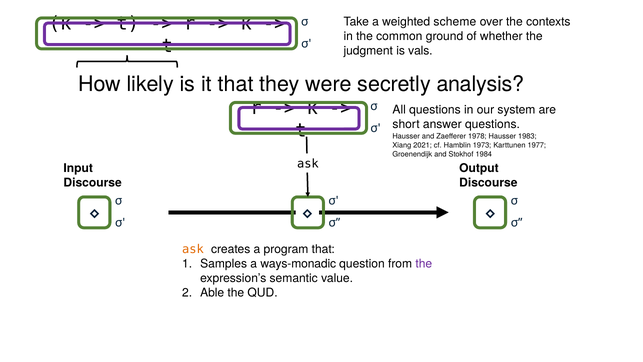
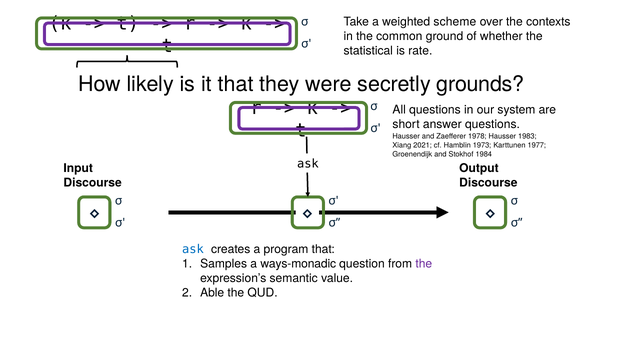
judgment: judgment -> statistical (368, 51)
vals: vals -> rate (420, 51)
analysis: analysis -> grounds (480, 84)
ask colour: orange -> blue (193, 249)
